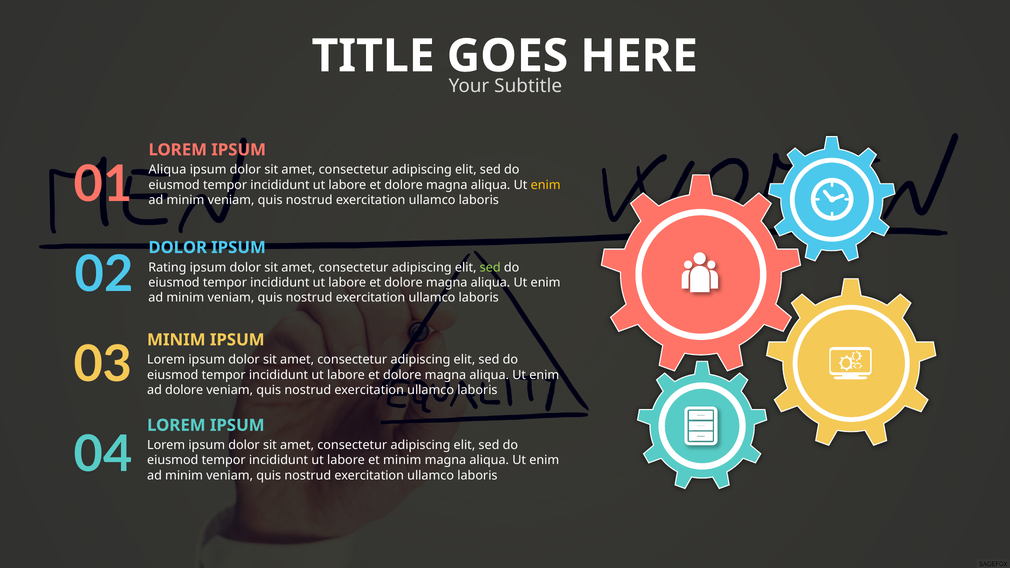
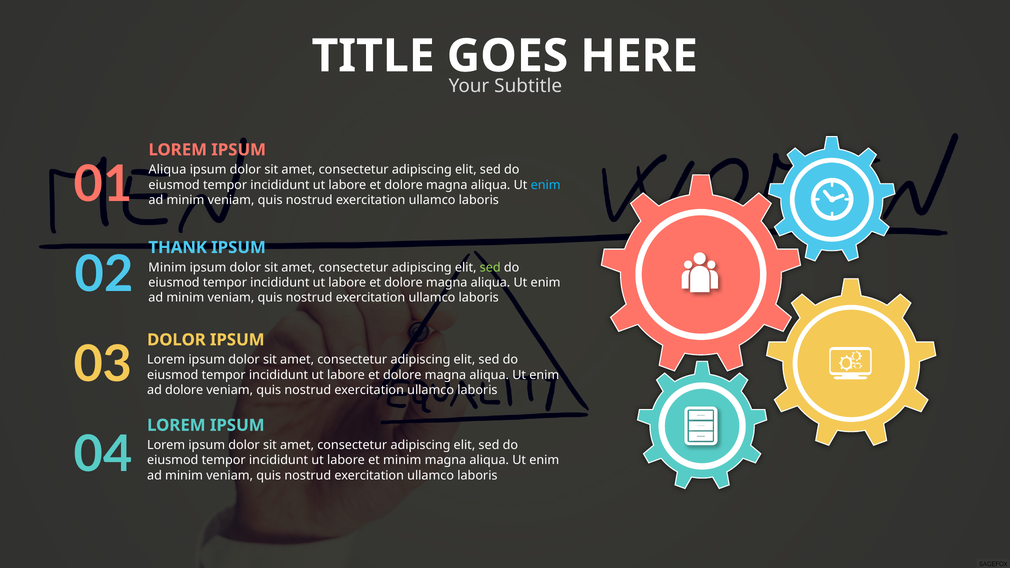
enim colour: yellow -> light blue (546, 185)
DOLOR: DOLOR -> THANK (178, 248)
Rating: Rating -> Minim (167, 267)
MINIM: MINIM -> DOLOR (176, 340)
